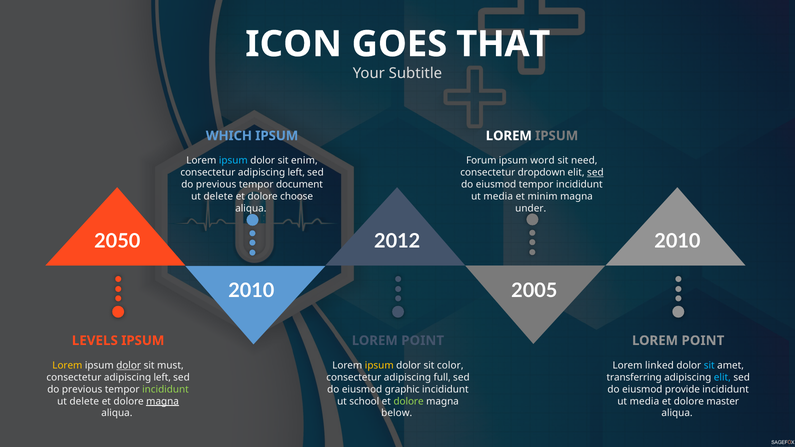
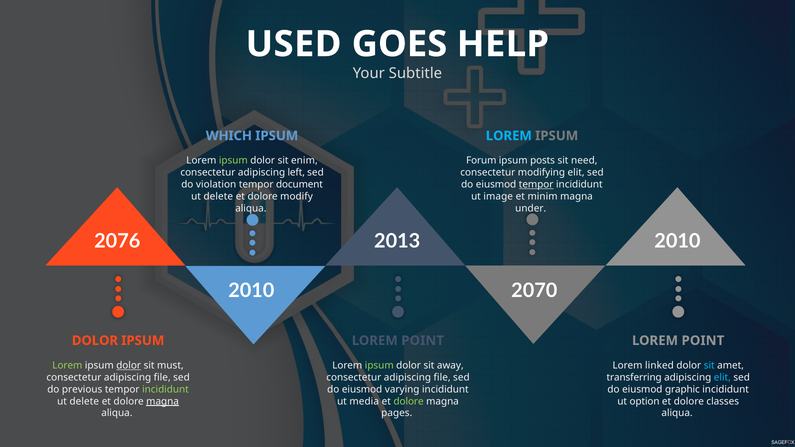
ICON: ICON -> USED (294, 44)
THAT: THAT -> HELP (503, 44)
LOREM colour: white -> light blue (509, 136)
ipsum colour: light blue -> light green (233, 161)
word: word -> posts (543, 161)
dropdown: dropdown -> modifying (541, 173)
sed underline: present -> none (595, 173)
previous: previous -> violation (216, 185)
tempor underline: none -> present (536, 185)
choose: choose -> modify (297, 197)
media: media -> image (498, 197)
2050: 2050 -> 2076 (117, 241)
2012: 2012 -> 2013 (397, 241)
2005: 2005 -> 2070 (534, 291)
LEVELS: LEVELS -> DOLOR (95, 341)
Lorem colour: yellow -> light green (67, 366)
ipsum colour: yellow -> light green (379, 366)
color: color -> away (450, 366)
left: left -> file (162, 378)
full: full -> file (442, 378)
graphic: graphic -> varying (402, 389)
provide: provide -> graphic (682, 389)
school: school -> media (364, 401)
media: media -> option (645, 401)
master: master -> classes (723, 401)
below: below -> pages (397, 413)
